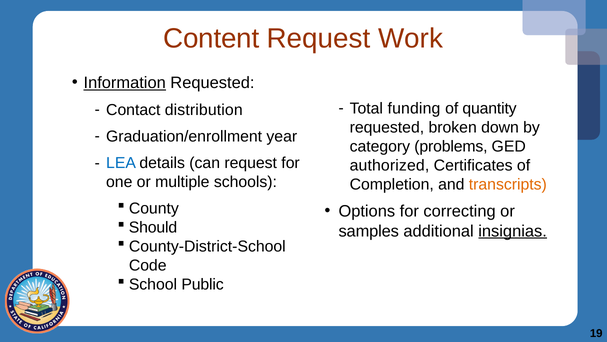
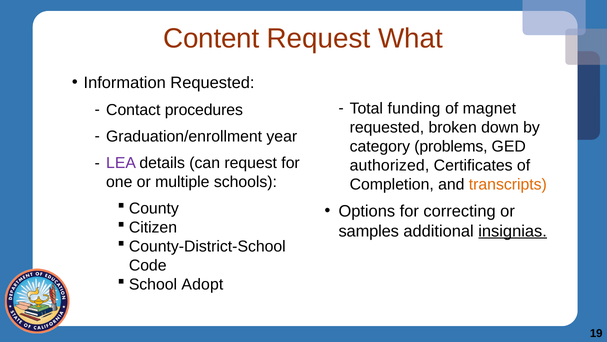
Work: Work -> What (411, 39)
Information underline: present -> none (125, 83)
quantity: quantity -> magnet (489, 108)
distribution: distribution -> procedures (204, 110)
LEA colour: blue -> purple (121, 163)
Should: Should -> Citizen (153, 227)
Public: Public -> Adopt (202, 284)
